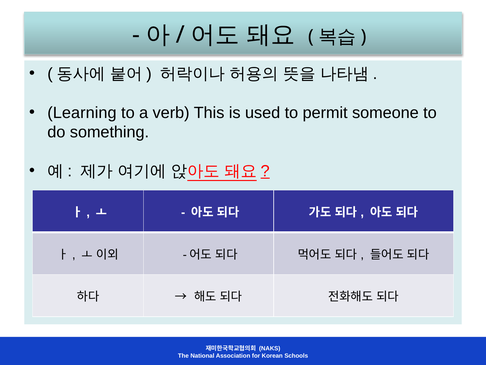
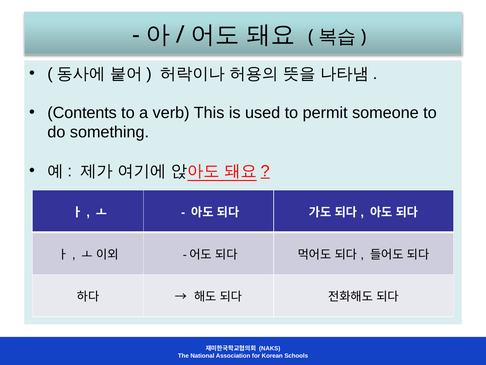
Learning: Learning -> Contents (82, 113)
